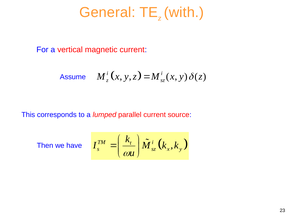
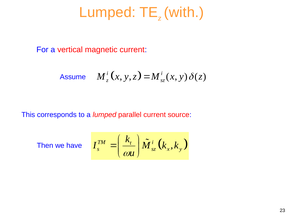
General: General -> Lumped (107, 12)
